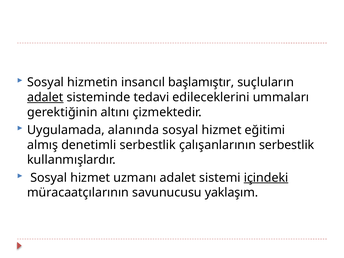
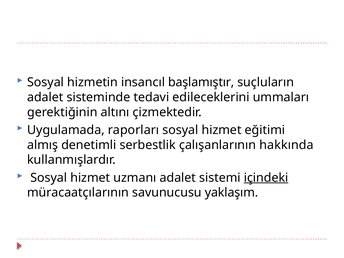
adalet underline: present -> none (45, 97)
alanında: alanında -> raporları (133, 130)
çalışanlarının serbestlik: serbestlik -> hakkında (287, 145)
